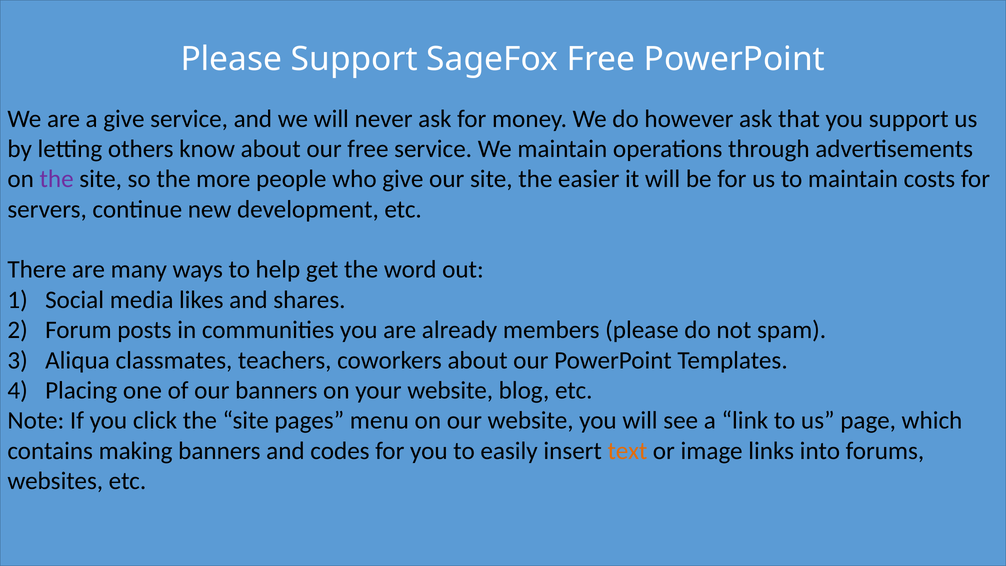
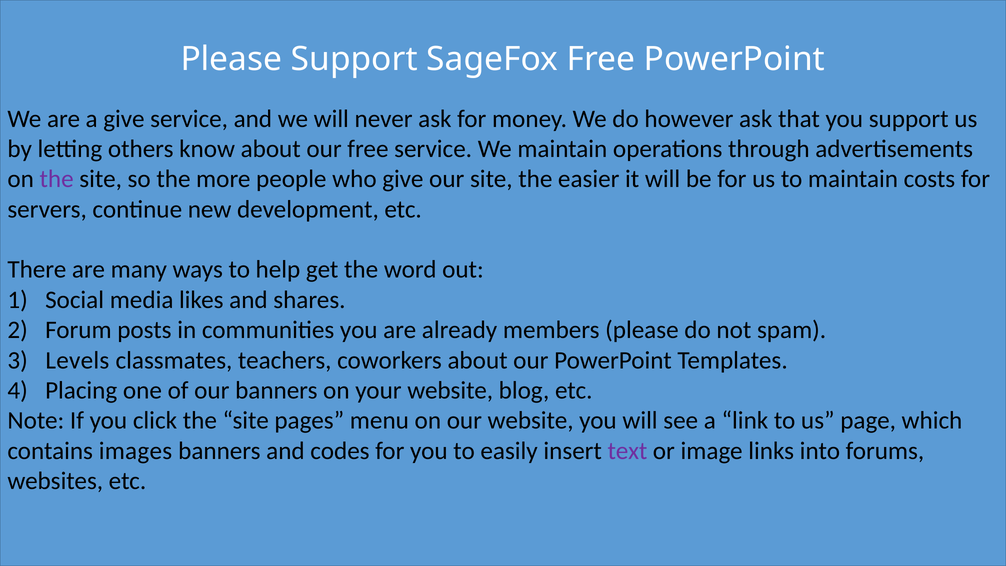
Aliqua: Aliqua -> Levels (77, 360)
making: making -> images (135, 451)
text colour: orange -> purple (627, 451)
